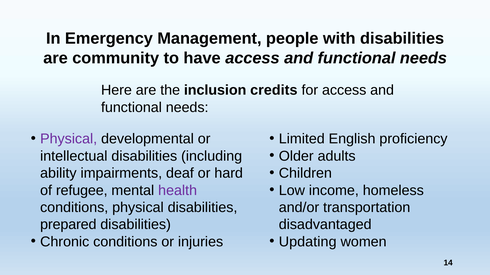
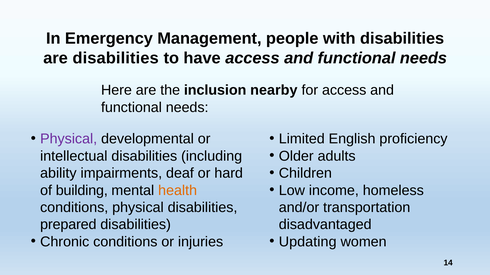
are community: community -> disabilities (116, 58)
credits: credits -> nearby (274, 90)
refugee: refugee -> building (82, 191)
health colour: purple -> orange (178, 191)
